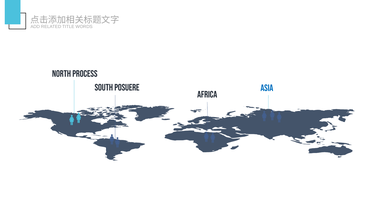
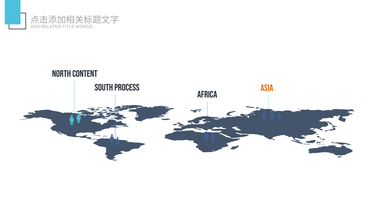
PROCESS: PROCESS -> CONTENT (85, 74)
POSUERE: POSUERE -> PROCESS (127, 88)
ASIA colour: blue -> orange (267, 88)
